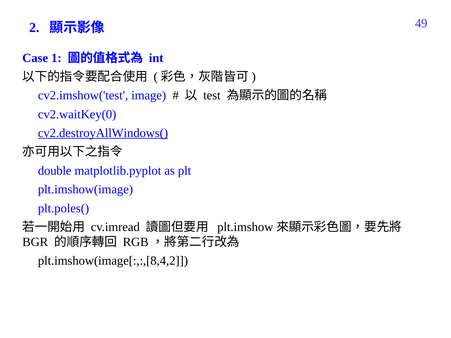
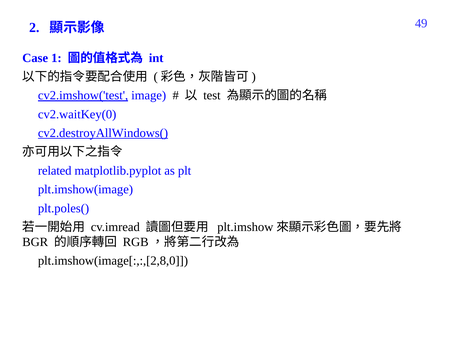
cv2.imshow('test underline: none -> present (83, 96)
double: double -> related (55, 171)
plt.imshow(image[:,:,[8,4,2: plt.imshow(image[:,:,[8,4,2 -> plt.imshow(image[:,:,[2,8,0 (113, 261)
